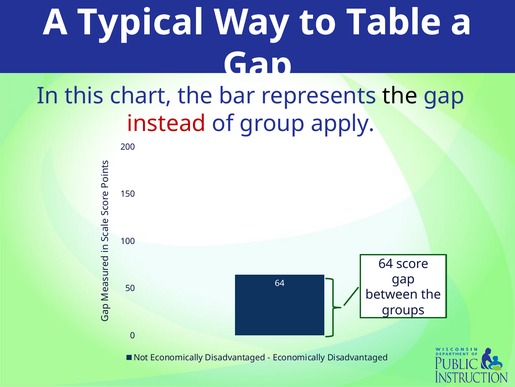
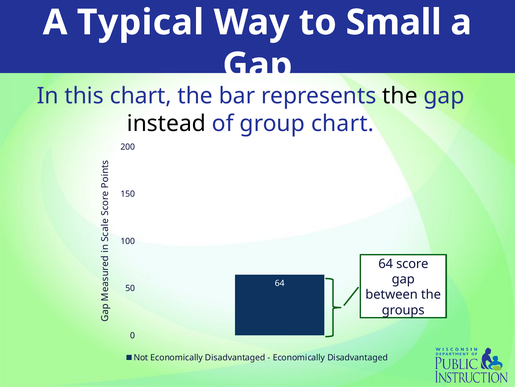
Table: Table -> Small (394, 22)
instead colour: red -> black (166, 123)
group apply: apply -> chart (343, 123)
